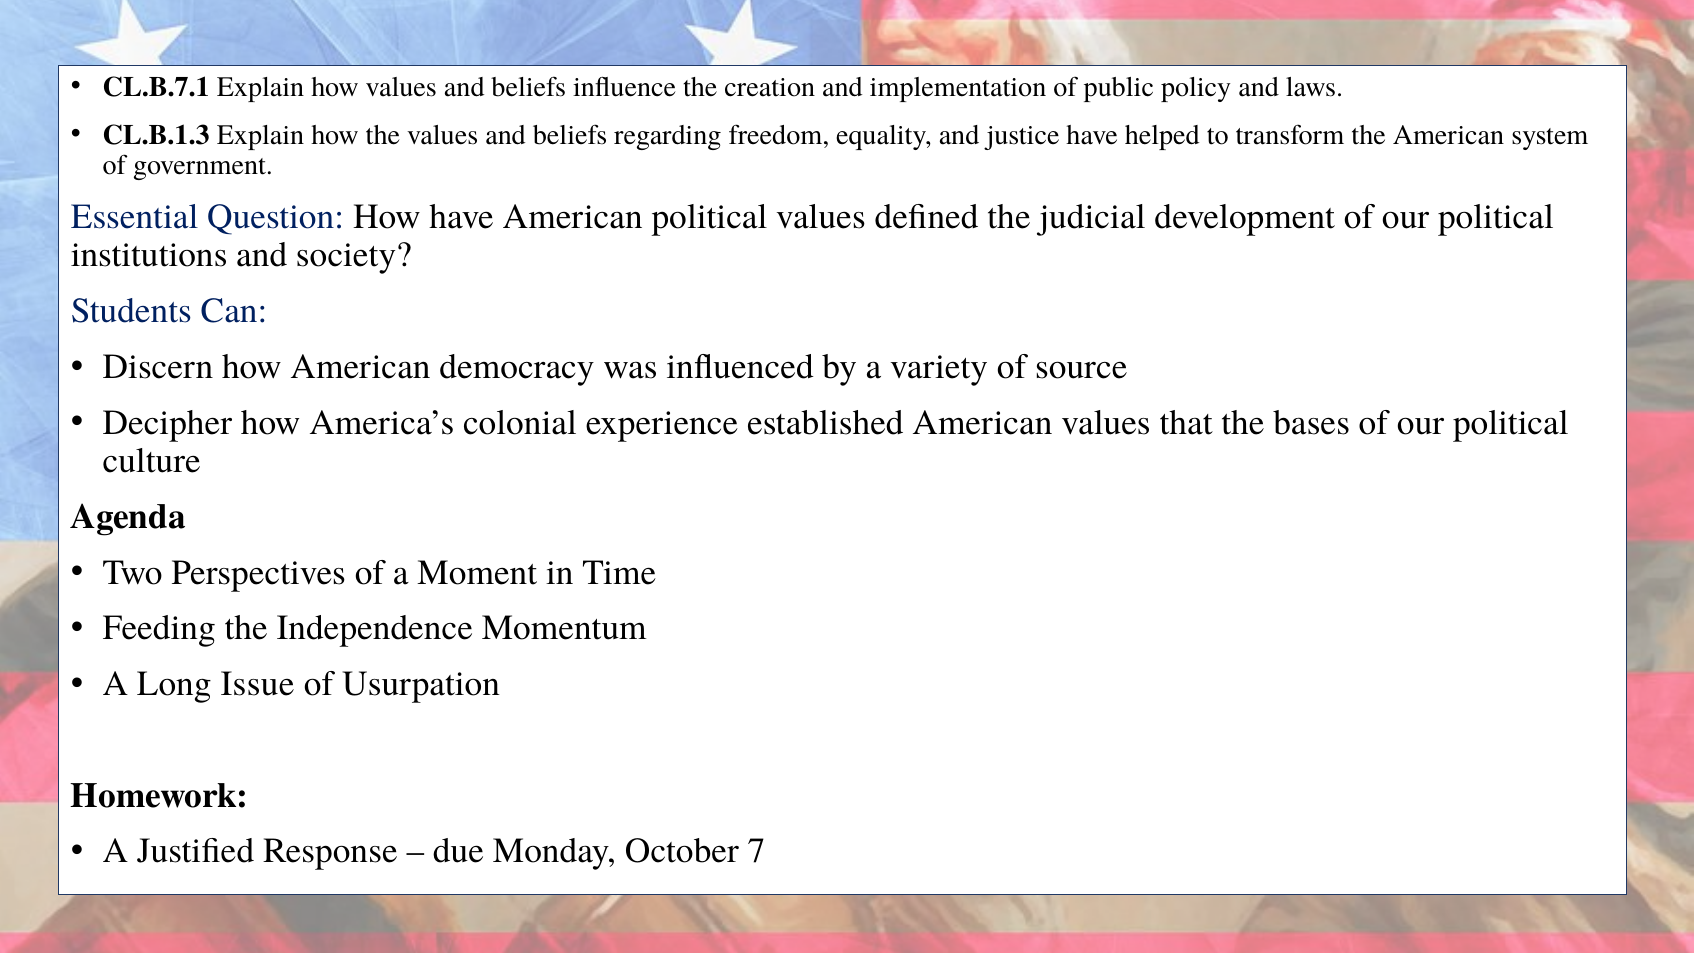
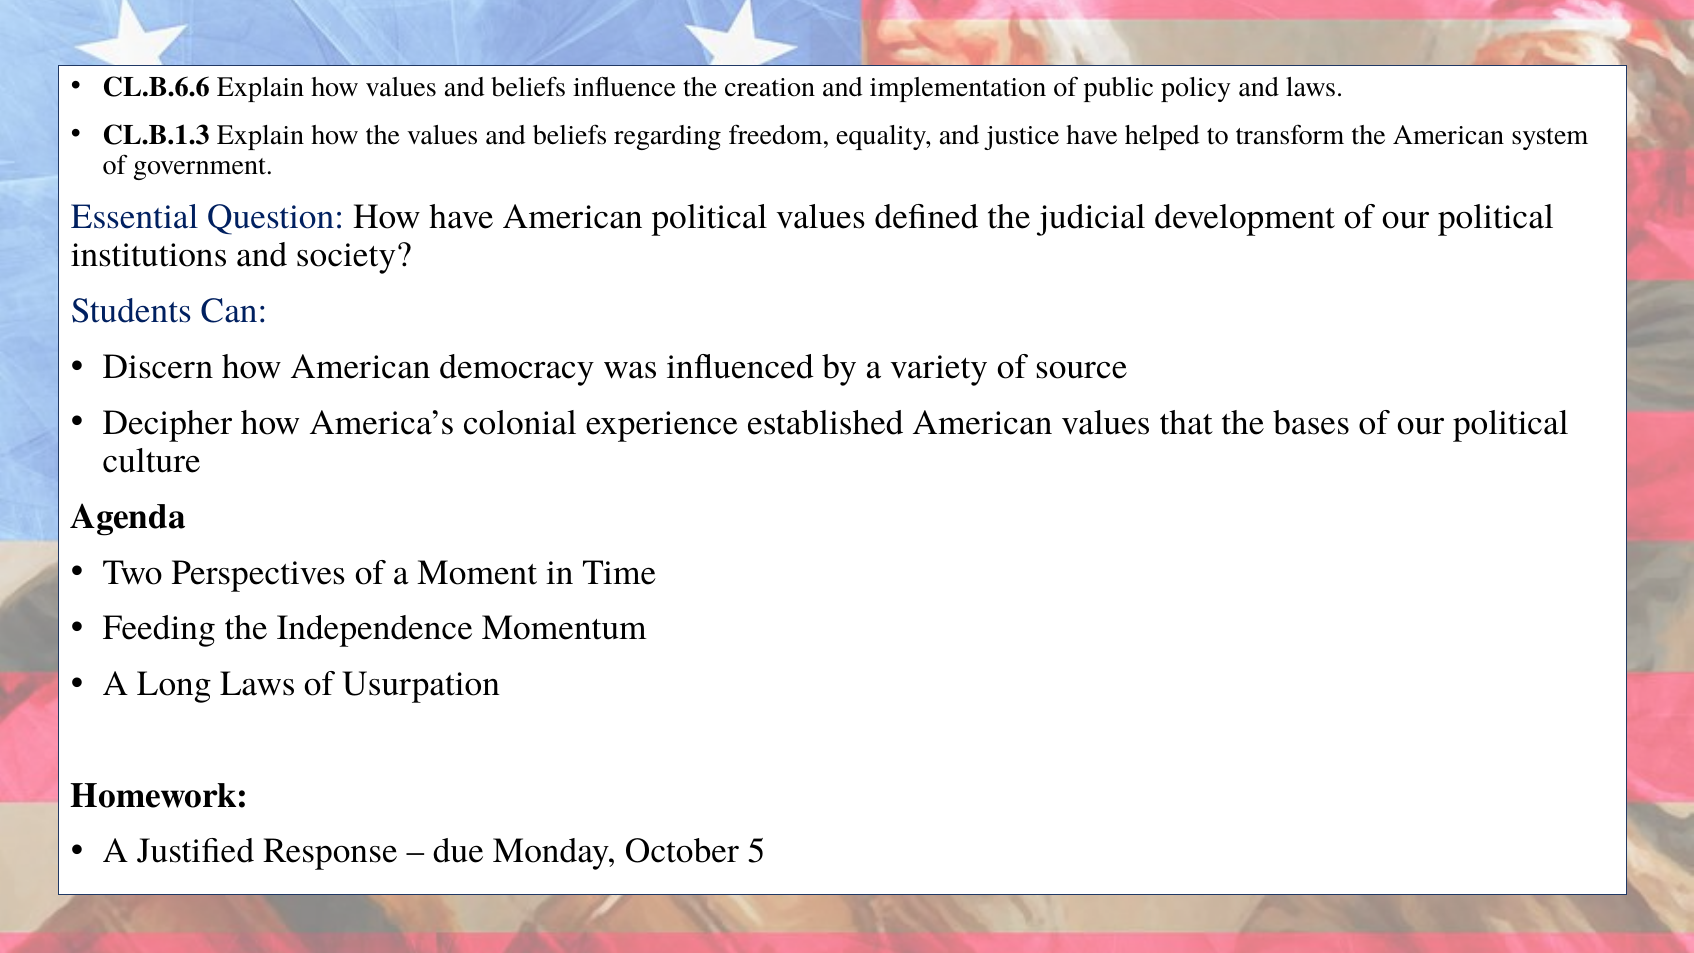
CL.B.7.1: CL.B.7.1 -> CL.B.6.6 (156, 87)
Long Issue: Issue -> Laws (258, 684)
7: 7 -> 5 (757, 851)
